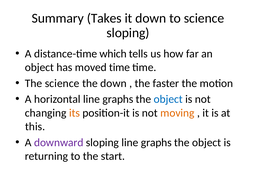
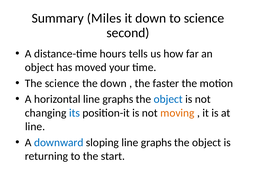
Takes: Takes -> Miles (104, 18)
sloping: sloping -> second (128, 33)
which: which -> hours (113, 54)
moved time: time -> your (120, 67)
its colour: orange -> blue (74, 113)
this: this -> line (35, 127)
downward colour: purple -> blue (59, 142)
